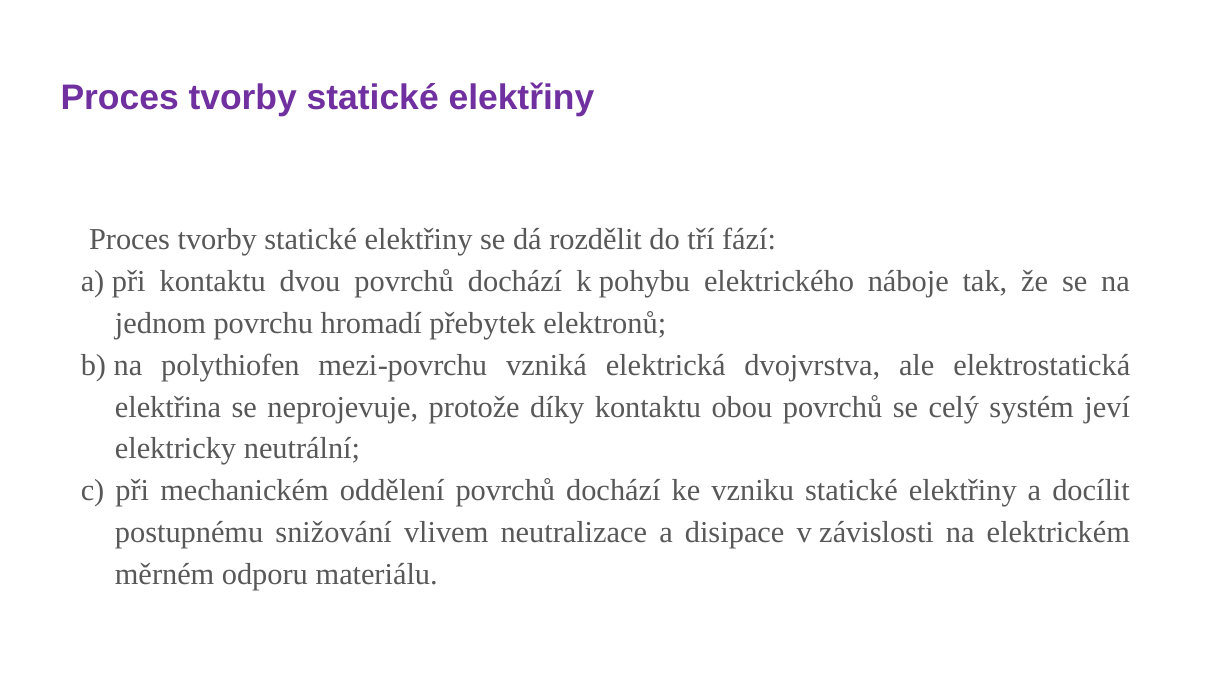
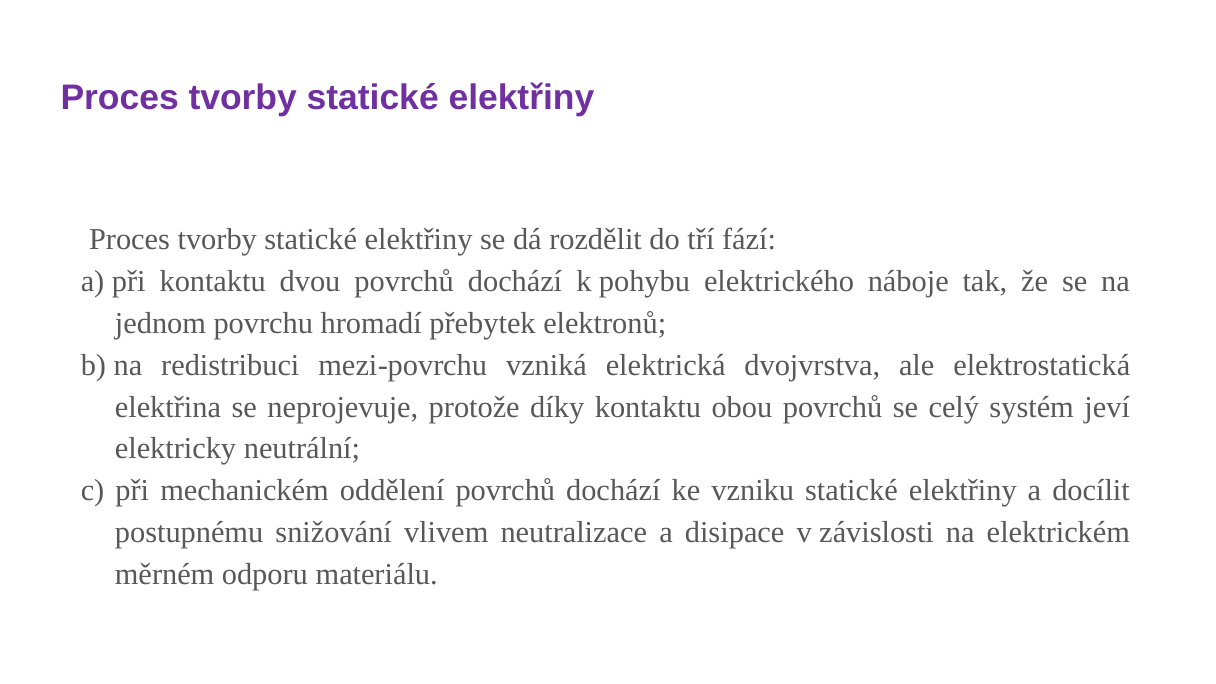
polythiofen: polythiofen -> redistribuci (230, 365)
